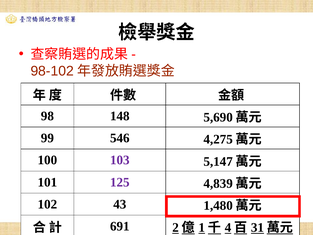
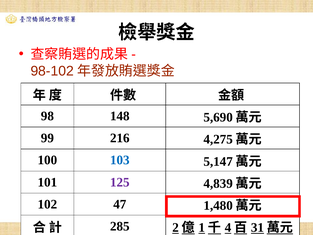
546: 546 -> 216 (120, 138)
103 colour: purple -> blue (120, 160)
43: 43 -> 47 (120, 204)
691: 691 -> 285 (120, 226)
